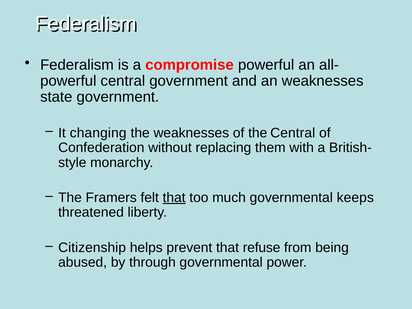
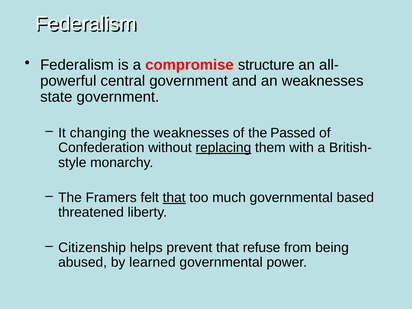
compromise powerful: powerful -> structure (266, 65)
the Central: Central -> Passed (293, 133)
replacing underline: none -> present (223, 148)
keeps: keeps -> based (355, 198)
through: through -> learned (152, 262)
